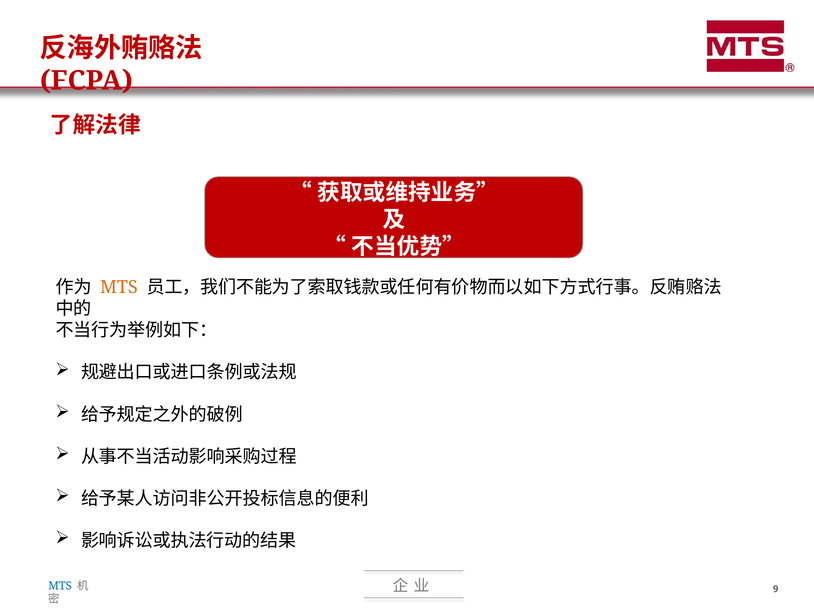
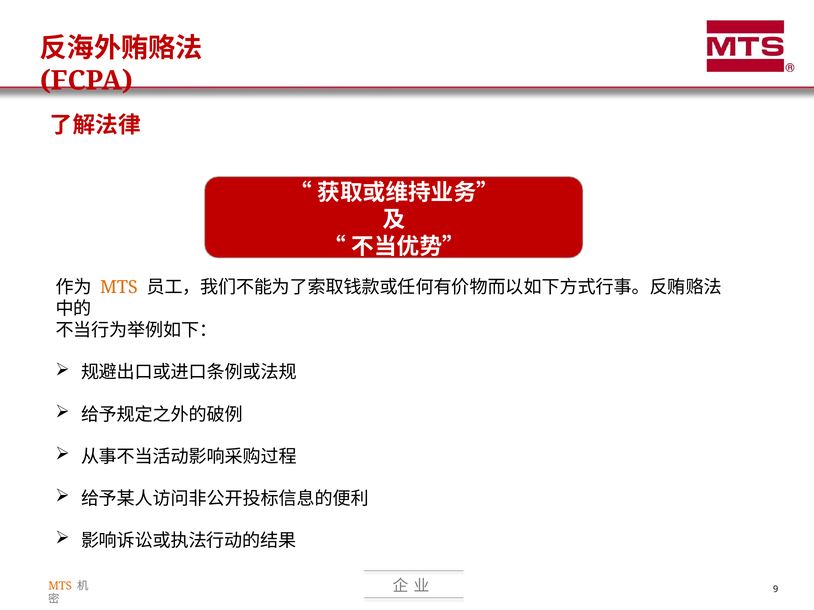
MTS colour: blue -> orange (60, 586)
